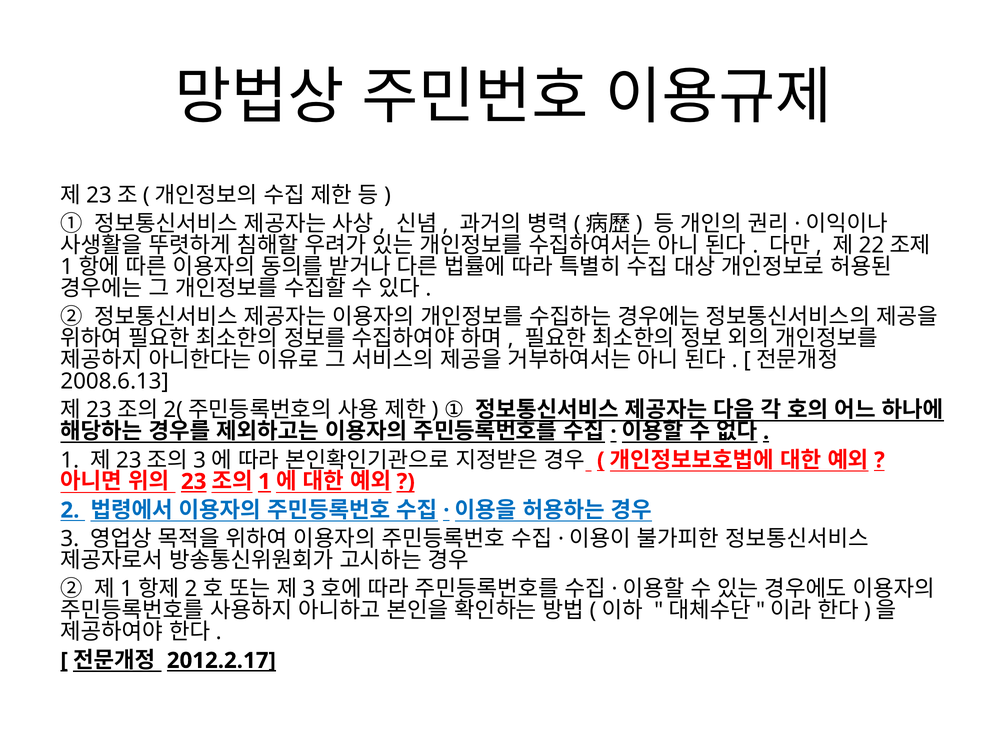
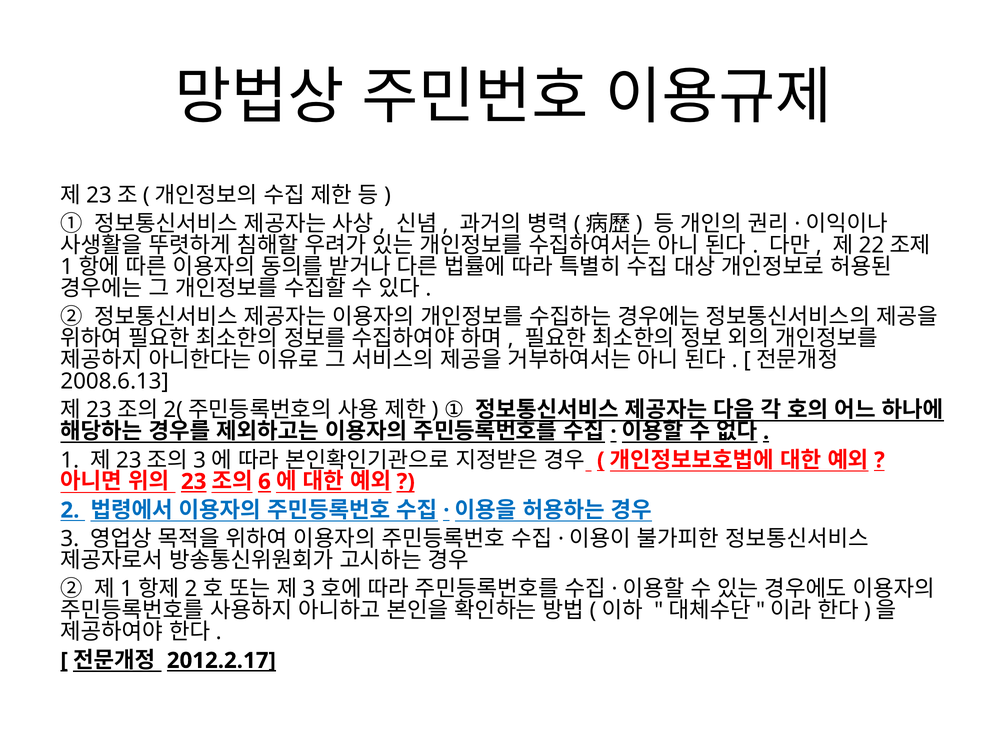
1: 1 -> 6 (264, 482)
